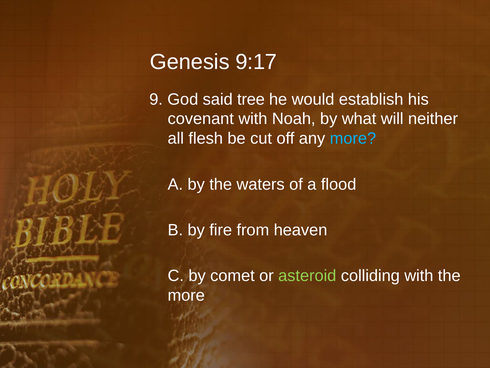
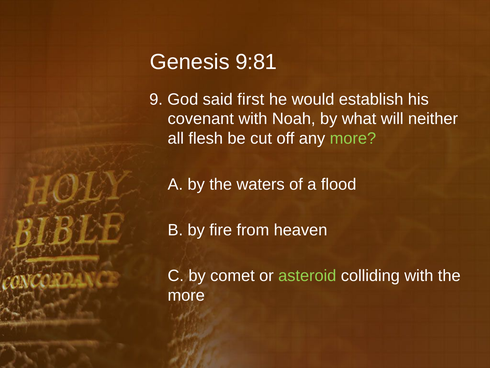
9:17: 9:17 -> 9:81 (256, 62)
tree: tree -> first (251, 99)
more colour: light blue -> light green (353, 138)
